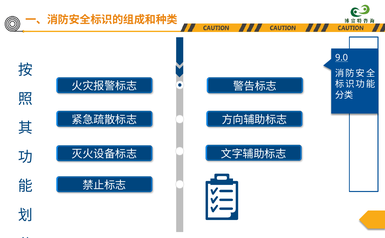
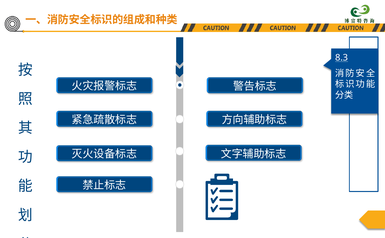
9.0: 9.0 -> 8.3 (342, 57)
